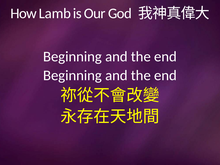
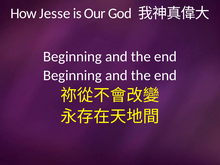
Lamb: Lamb -> Jesse (55, 13)
